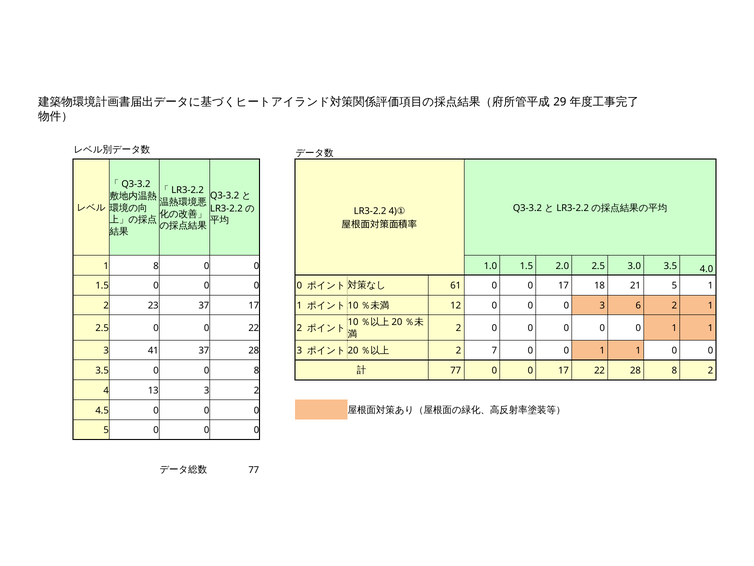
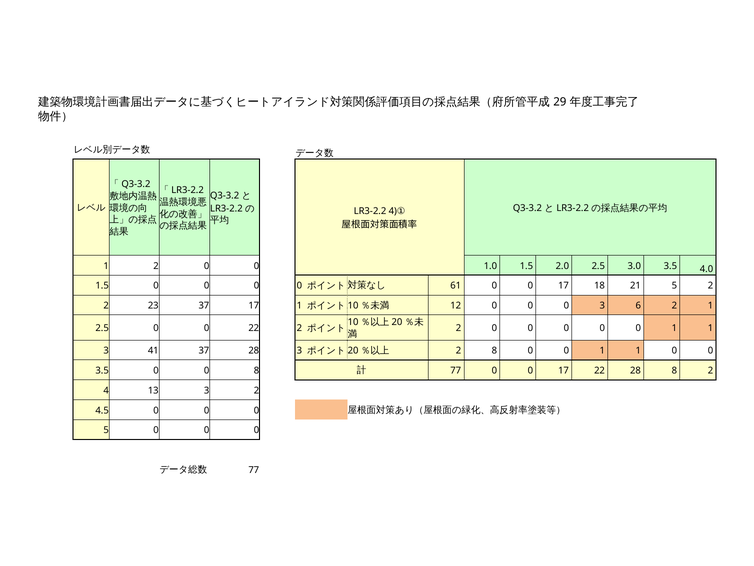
1 8: 8 -> 2 (156, 266)
5 1: 1 -> 2 (710, 286)
2 7: 7 -> 8 (494, 350)
